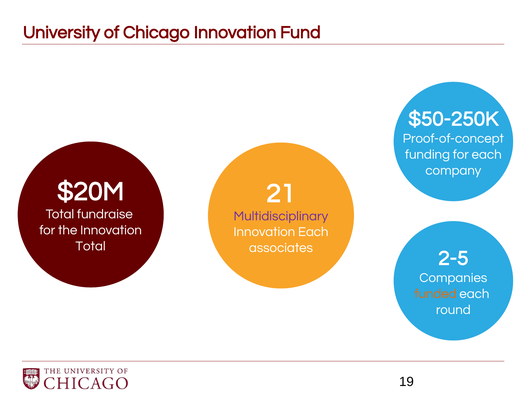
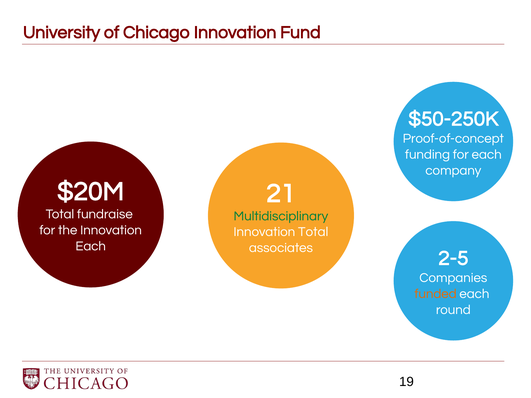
Multidisciplinary colour: purple -> green (281, 216)
Innovation Each: Each -> Total (313, 232)
Total: Total -> Each (91, 246)
